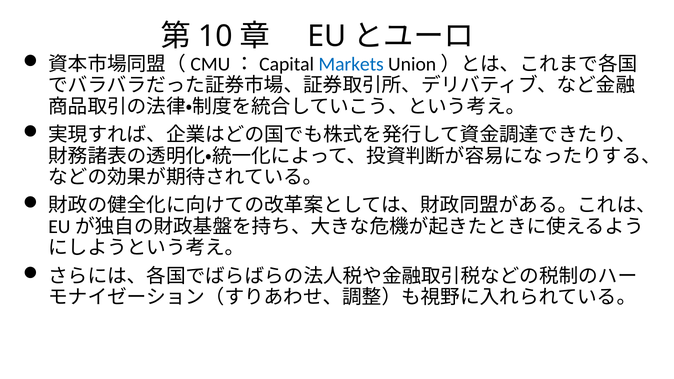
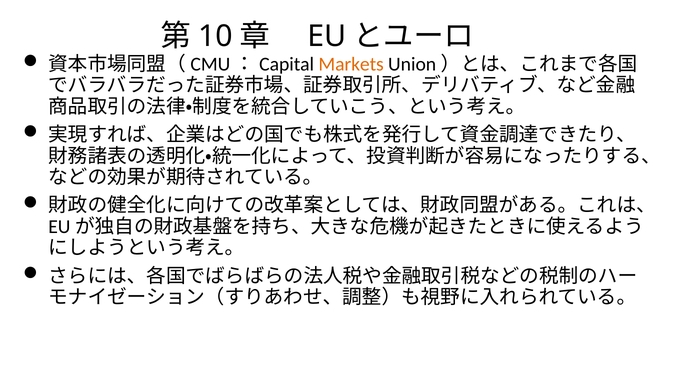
Markets colour: blue -> orange (351, 64)
